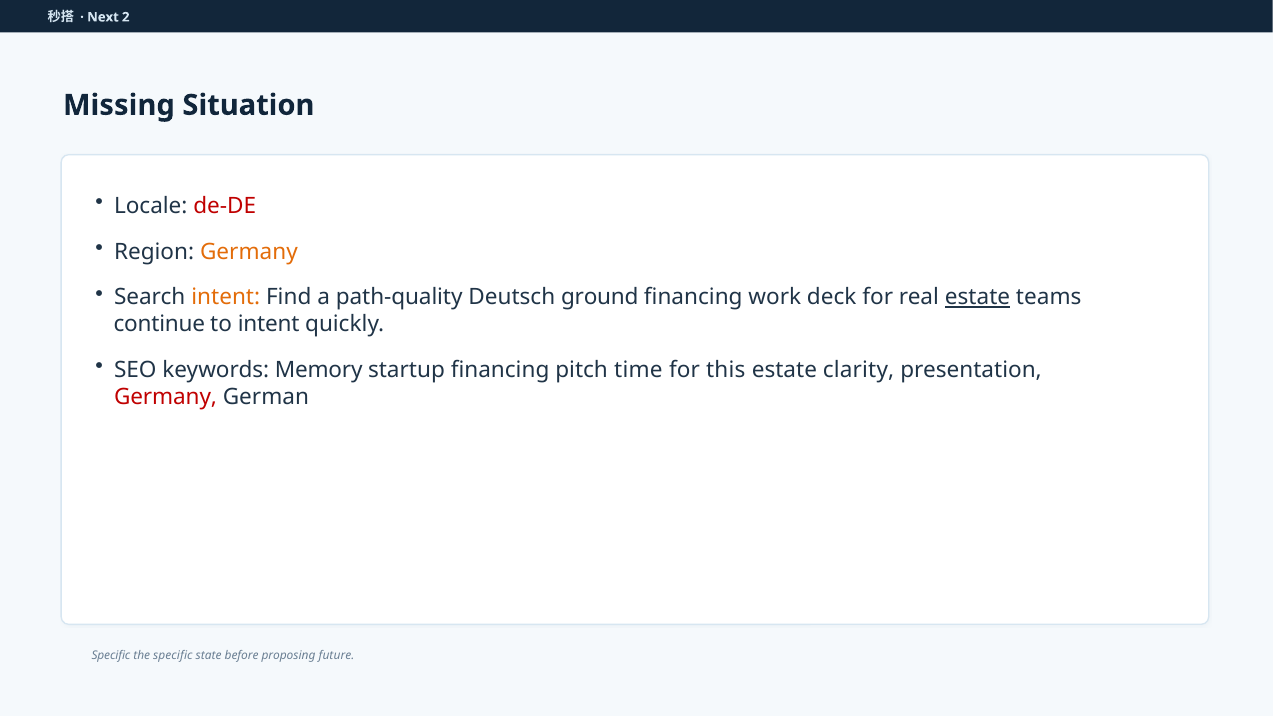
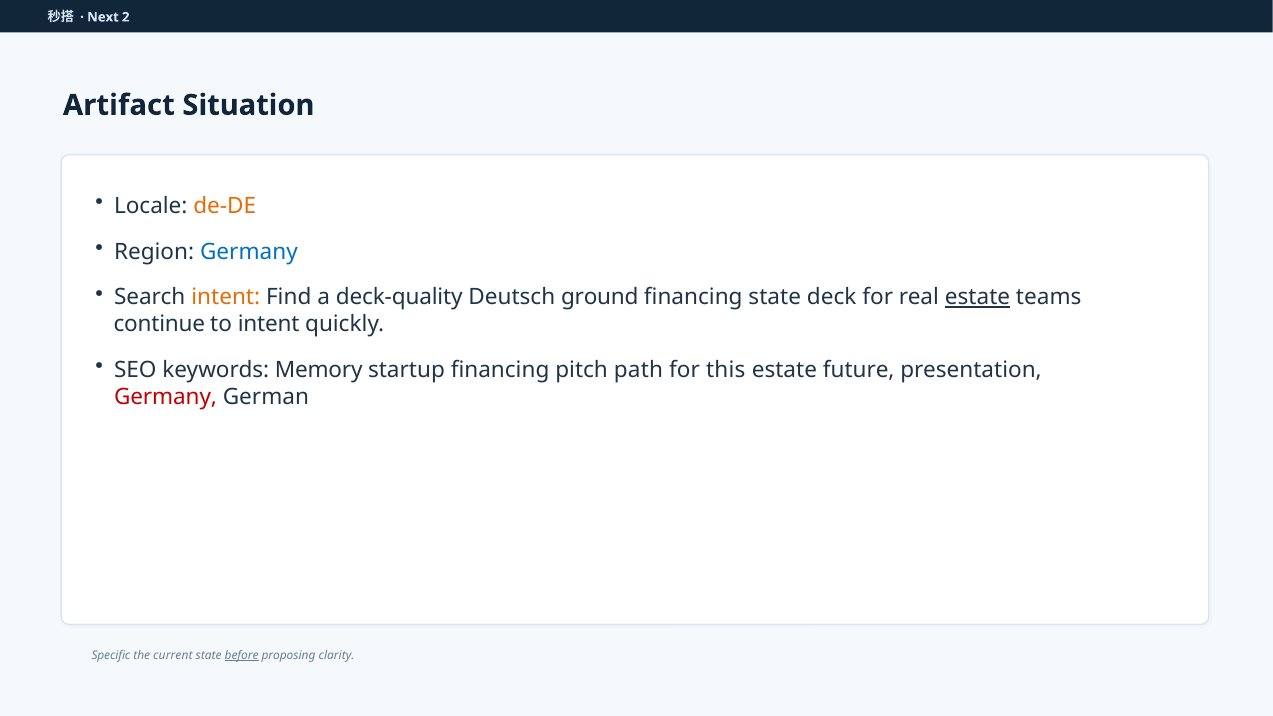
Missing: Missing -> Artifact (119, 105)
de-DE colour: red -> orange (225, 206)
Germany colour: orange -> blue (249, 252)
path-quality: path-quality -> deck-quality (399, 297)
financing work: work -> state (775, 297)
time: time -> path (638, 370)
clarity: clarity -> future (859, 370)
the specific: specific -> current (173, 656)
before underline: none -> present (242, 656)
future: future -> clarity (337, 656)
